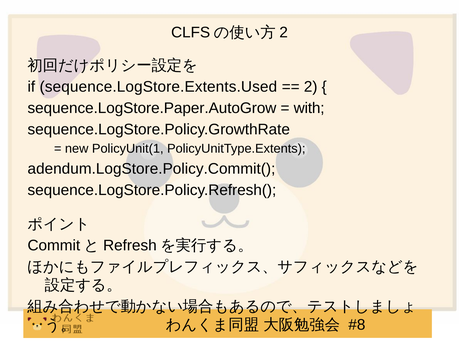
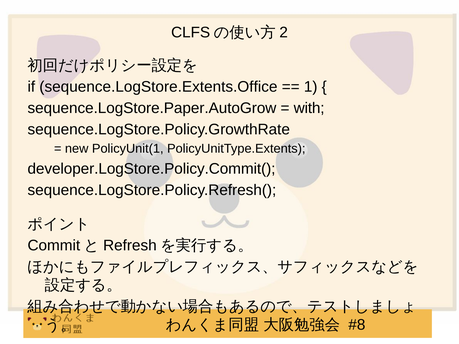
sequence.LogStore.Extents.Used: sequence.LogStore.Extents.Used -> sequence.LogStore.Extents.Office (158, 87)
2: 2 -> 1 (311, 87)
adendum.LogStore.Policy.Commit(: adendum.LogStore.Policy.Commit( -> developer.LogStore.Policy.Commit( (152, 169)
